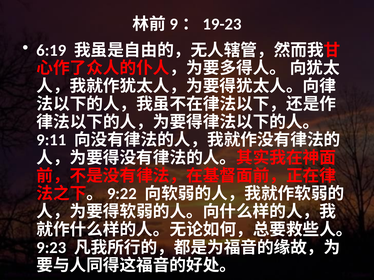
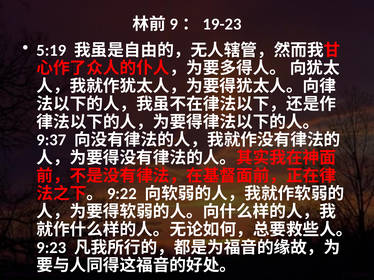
6:19: 6:19 -> 5:19 (51, 50)
9:11: 9:11 -> 9:37 (51, 140)
